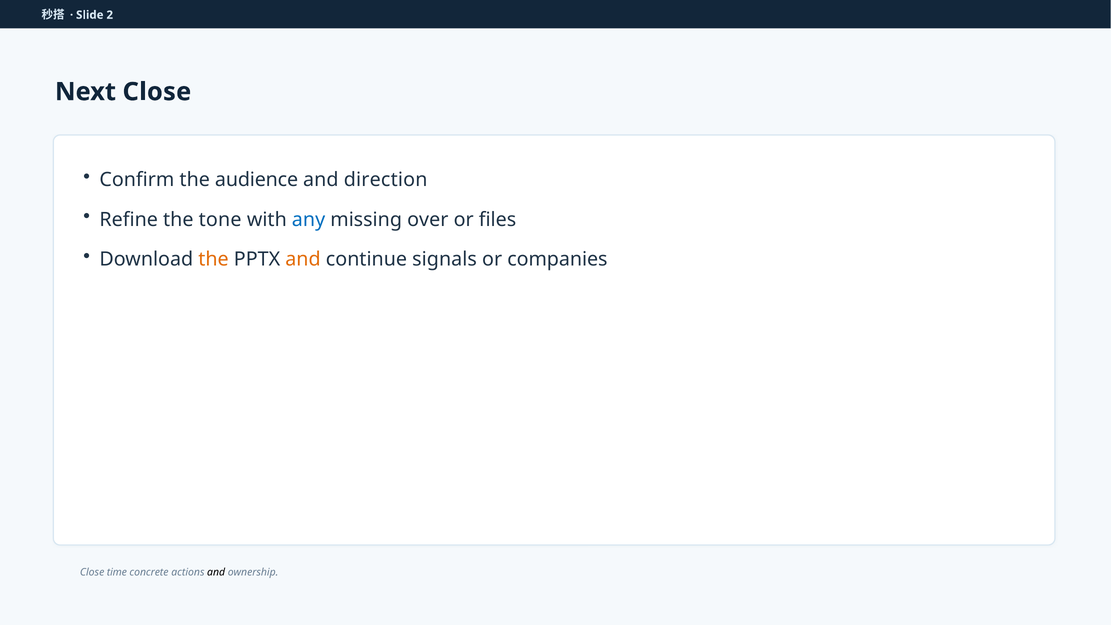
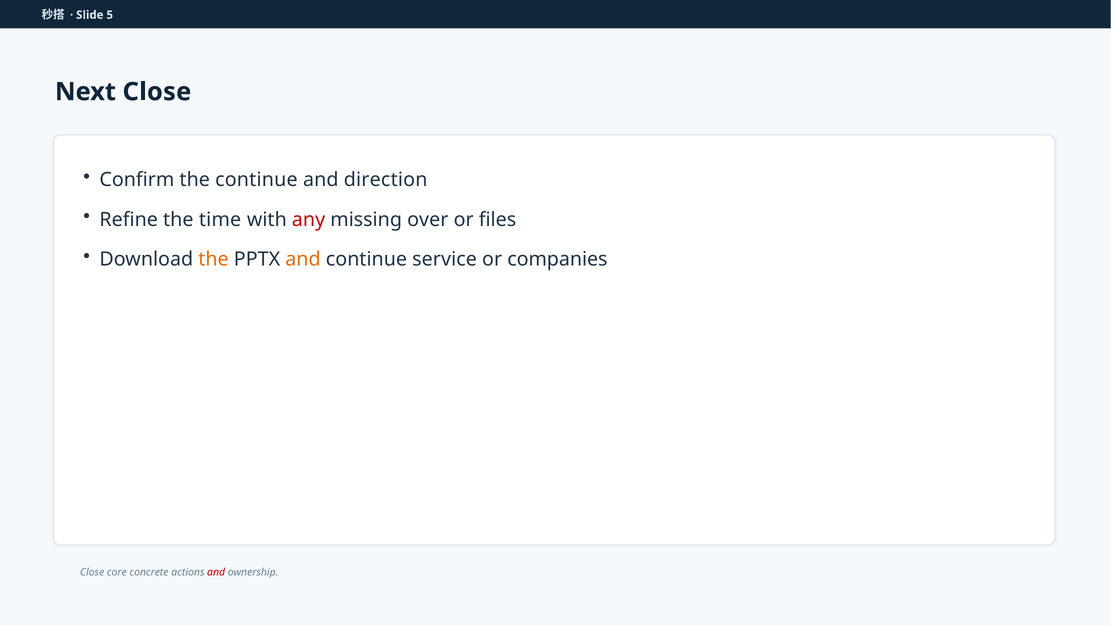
2: 2 -> 5 (110, 15)
the audience: audience -> continue (256, 180)
tone: tone -> time (220, 220)
any colour: blue -> red (309, 220)
signals: signals -> service (445, 259)
time: time -> core (117, 572)
and colour: black -> red (216, 572)
